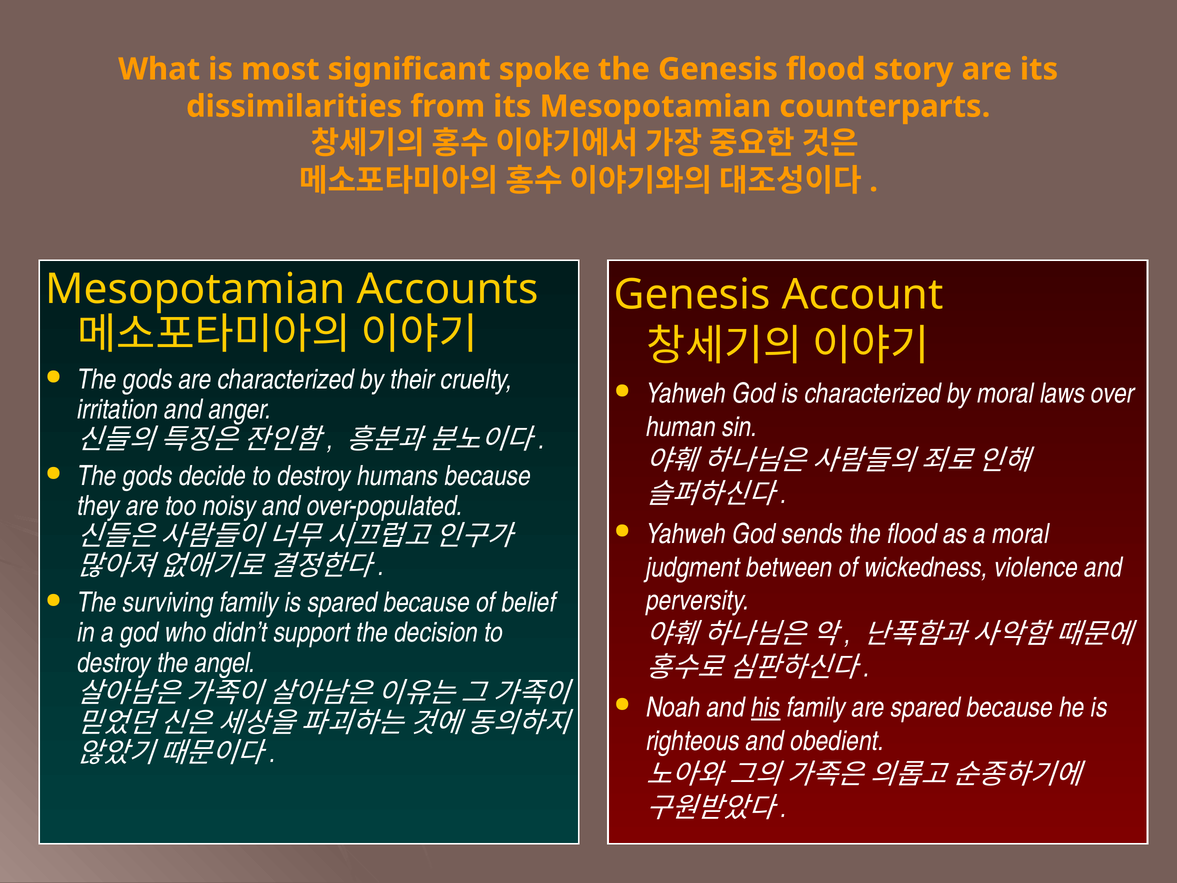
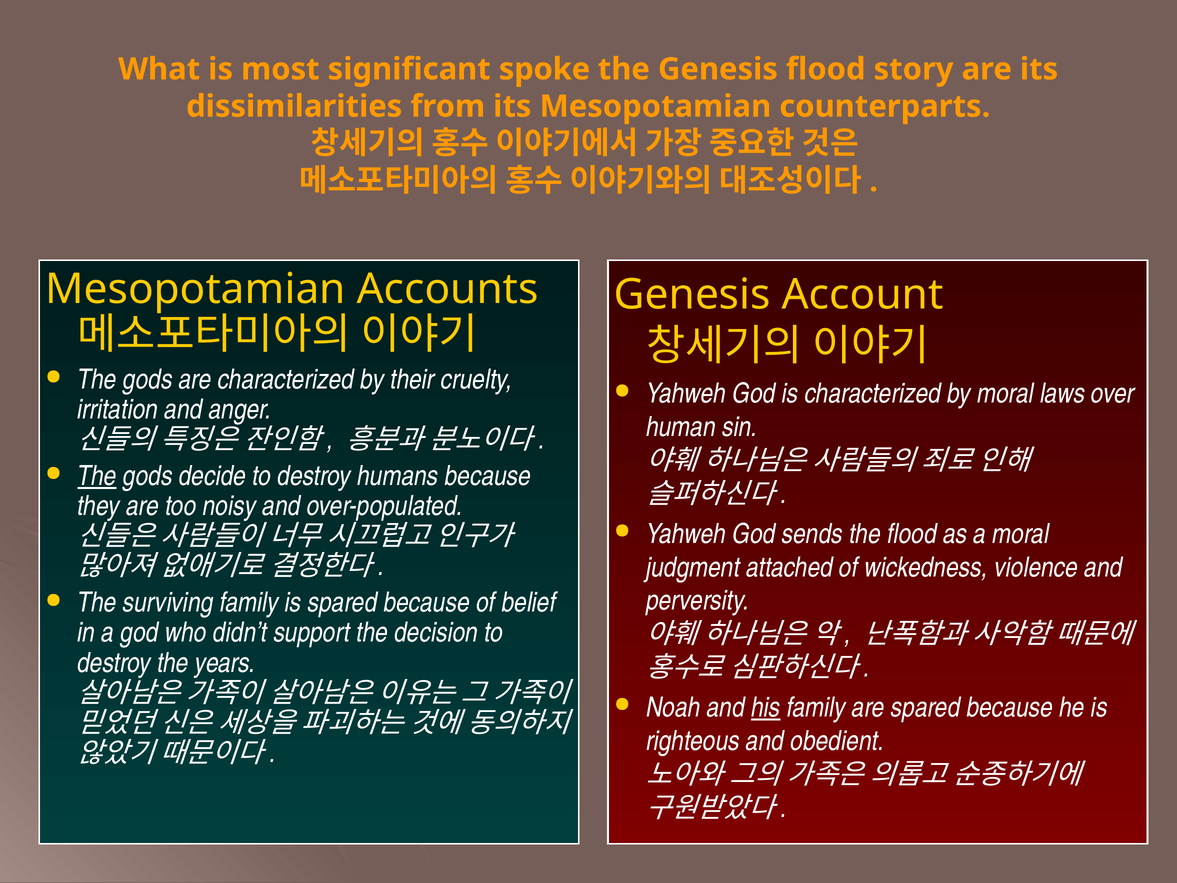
The underline: none -> present (97, 476)
between: between -> attached (790, 567)
angel: angel -> years (225, 663)
